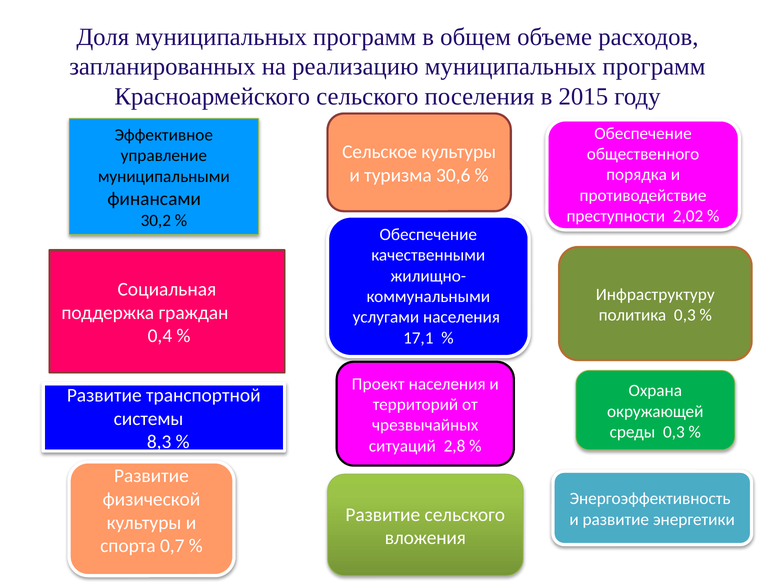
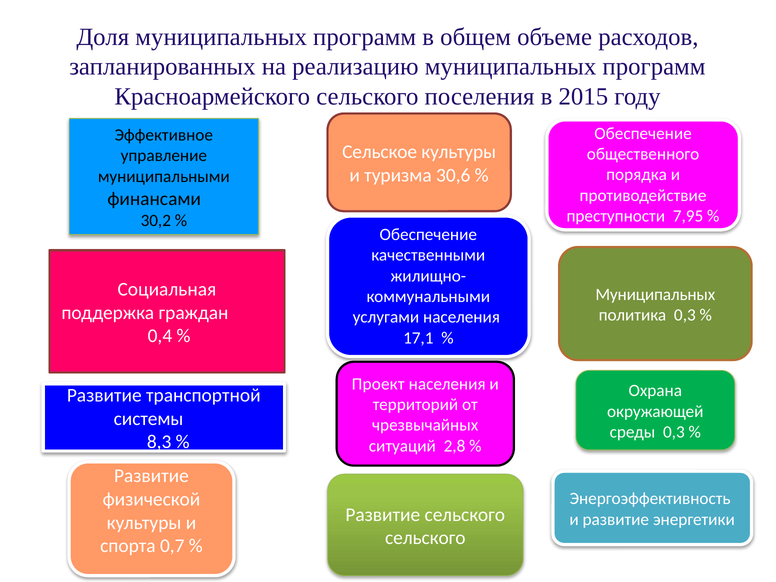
2,02: 2,02 -> 7,95 (688, 216)
Инфраструктуру: Инфраструктуру -> Муниципальных (655, 294)
вложения: вложения -> сельского (425, 538)
